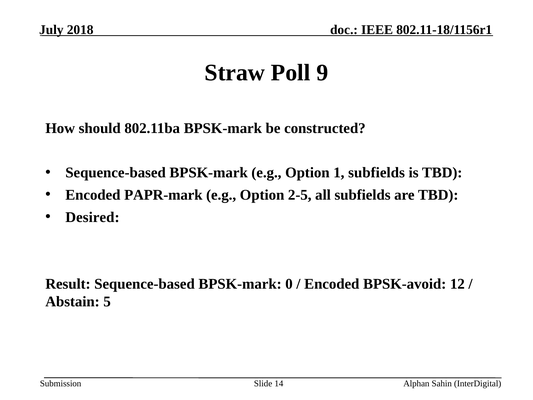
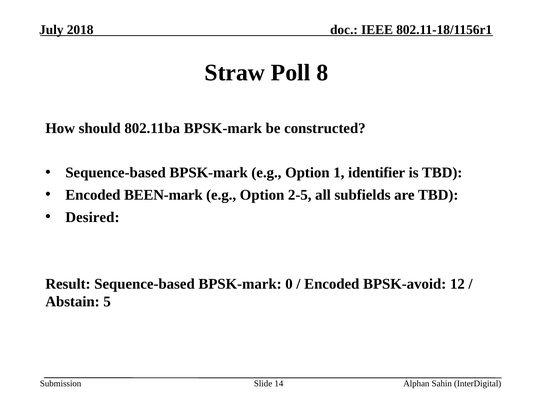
9: 9 -> 8 (322, 73)
1 subfields: subfields -> identifier (377, 173)
PAPR-mark: PAPR-mark -> BEEN-mark (163, 195)
